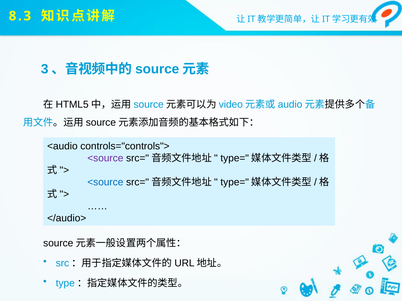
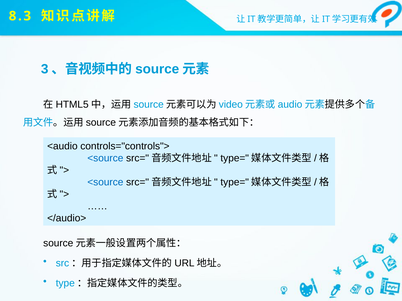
<source colour: purple -> blue (105, 158)
